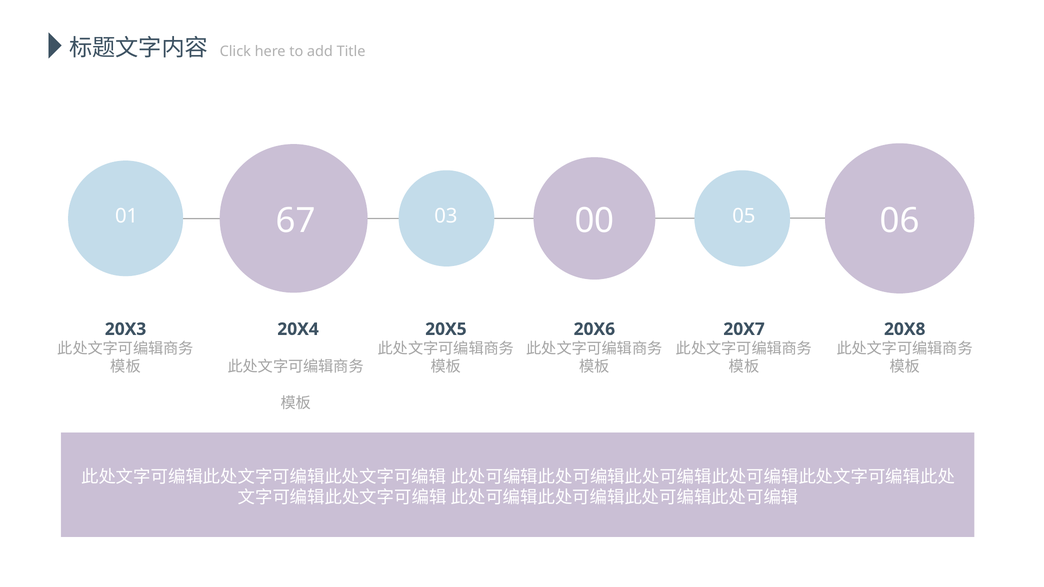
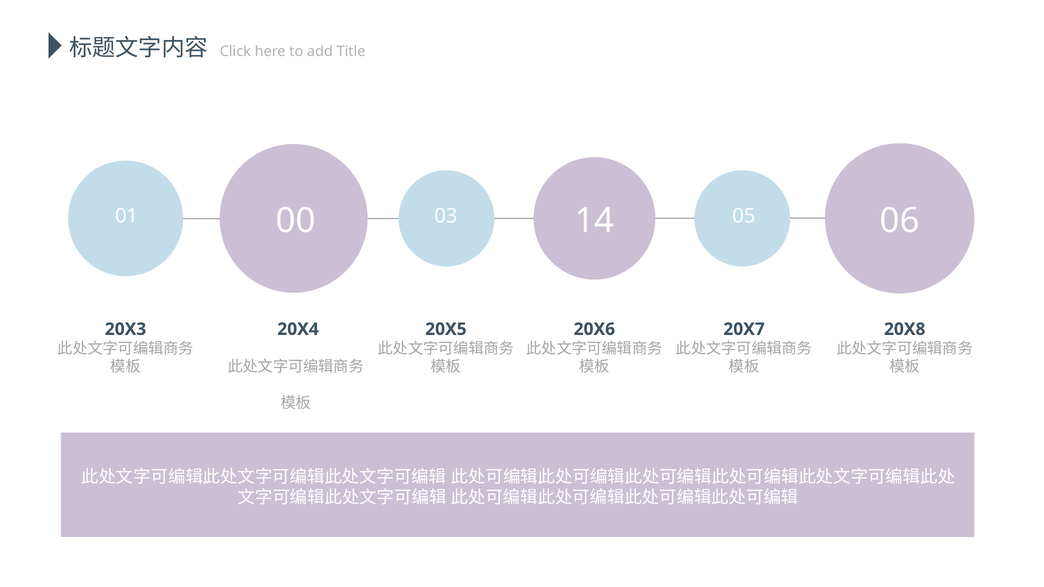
67: 67 -> 00 (296, 221)
00: 00 -> 14 (594, 221)
